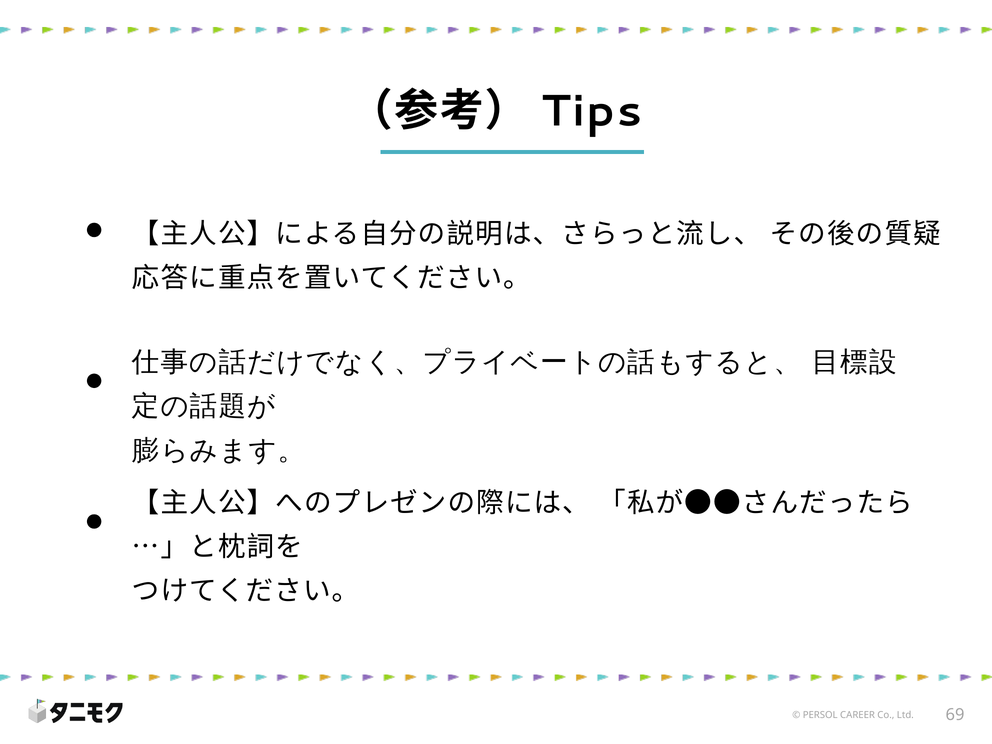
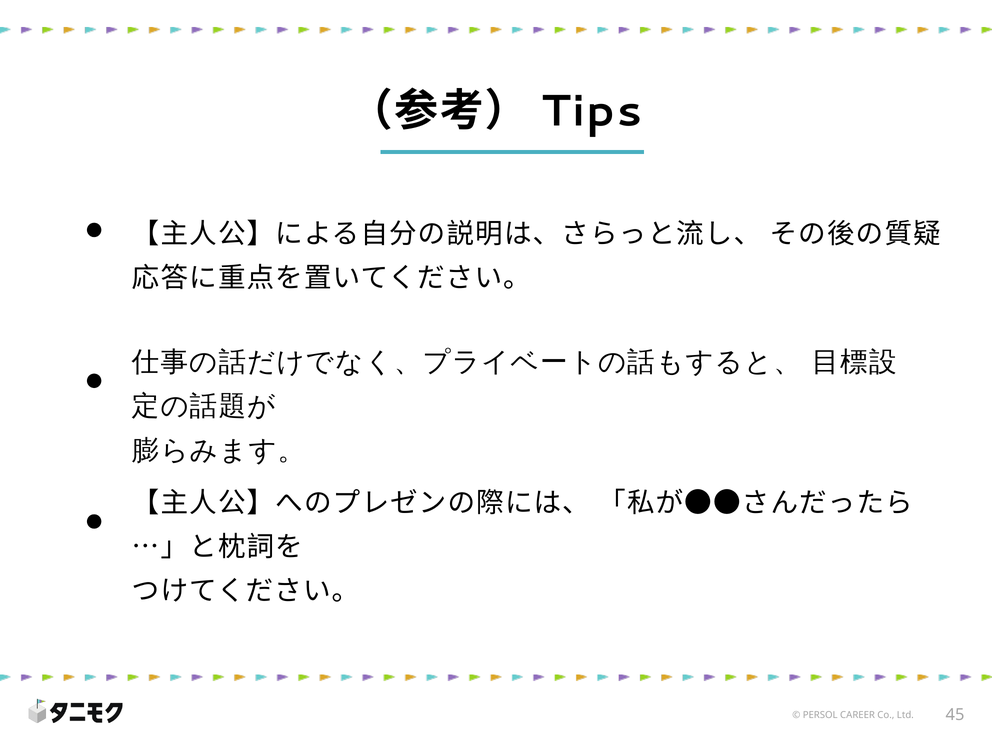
69: 69 -> 45 (955, 715)
